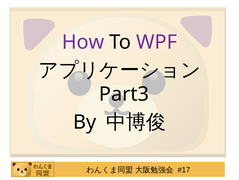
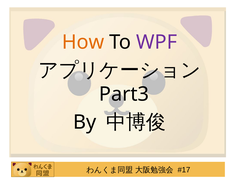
How colour: purple -> orange (83, 42)
